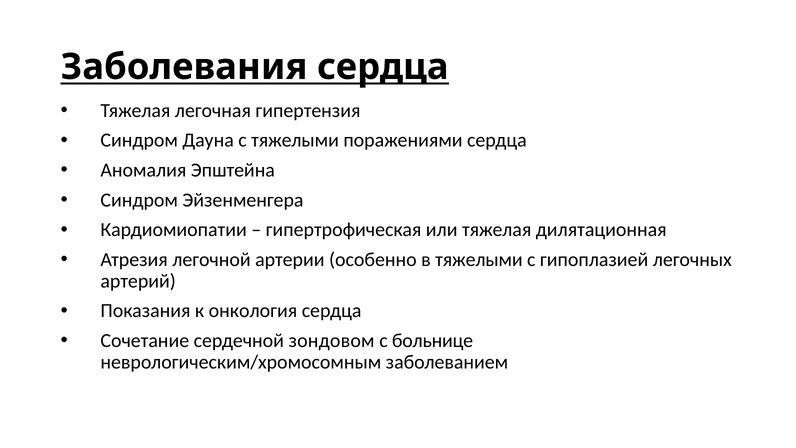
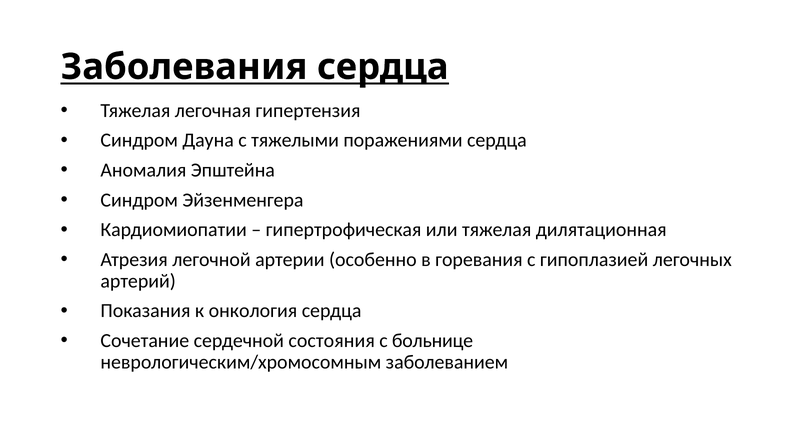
в тяжелыми: тяжелыми -> горевания (479, 259)
зондовом: зондовом -> состояния (332, 340)
